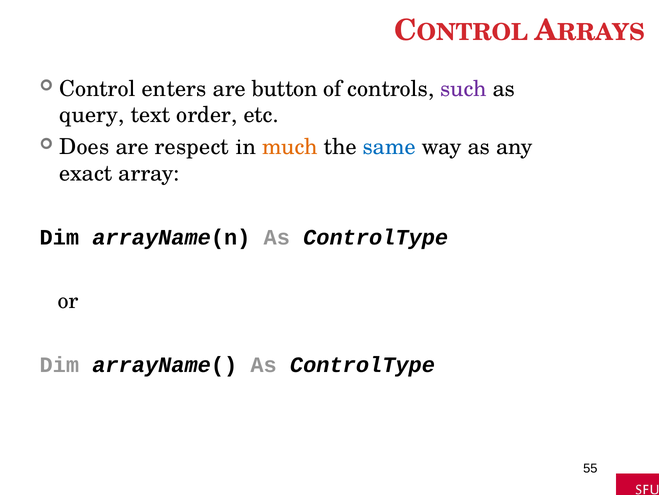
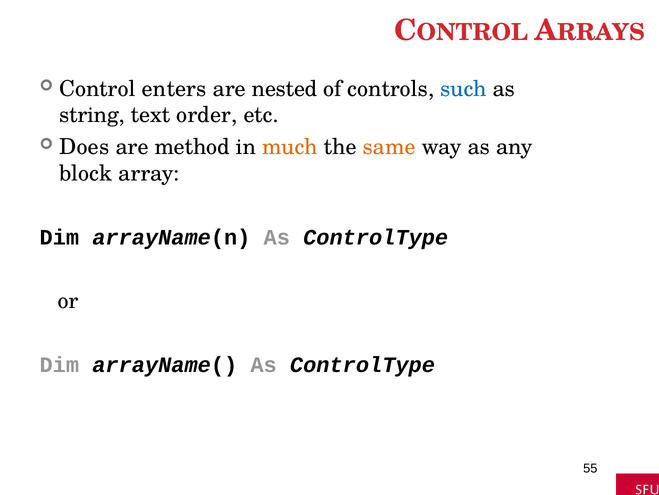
button: button -> nested (285, 89)
such colour: purple -> blue (463, 89)
query: query -> string (92, 115)
respect: respect -> method (192, 147)
same colour: blue -> orange (389, 147)
exact: exact -> block (86, 173)
